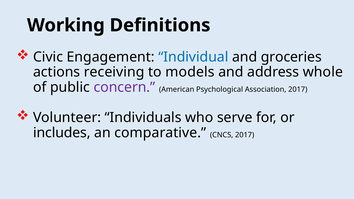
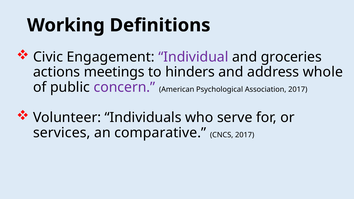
Individual colour: blue -> purple (193, 57)
receiving: receiving -> meetings (114, 72)
models: models -> hinders (190, 72)
includes: includes -> services (62, 133)
